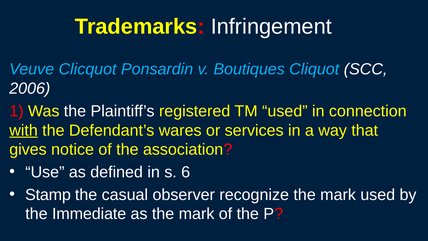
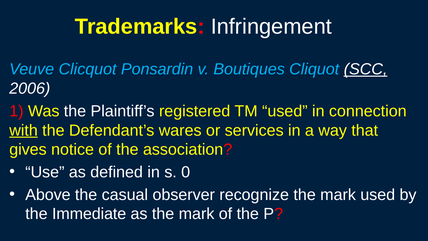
SCC underline: none -> present (366, 69)
6: 6 -> 0 (186, 172)
Stamp: Stamp -> Above (48, 195)
